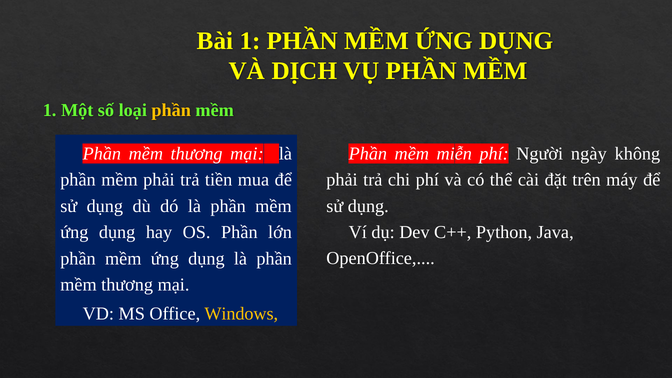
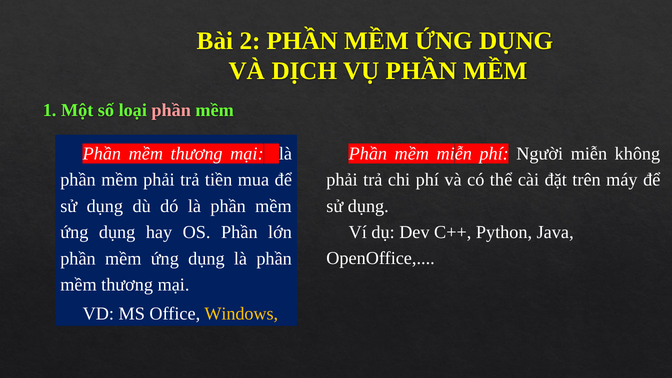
Bài 1: 1 -> 2 (250, 41)
phần colour: yellow -> pink (171, 110)
Người ngày: ngày -> miễn (589, 154)
